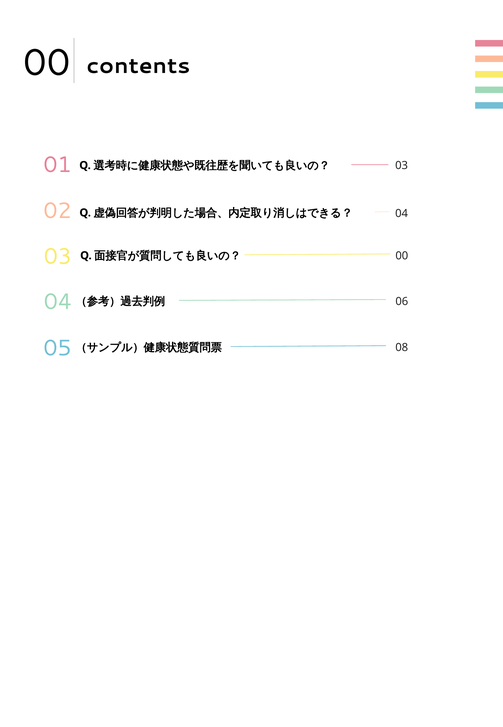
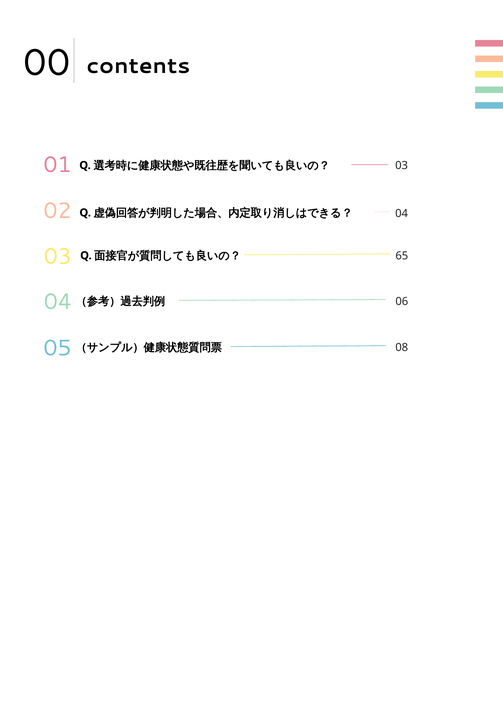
03 00: 00 -> 65 (402, 256)
